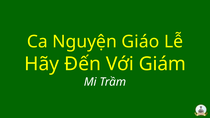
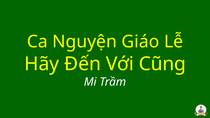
Giám: Giám -> Cũng (162, 64)
